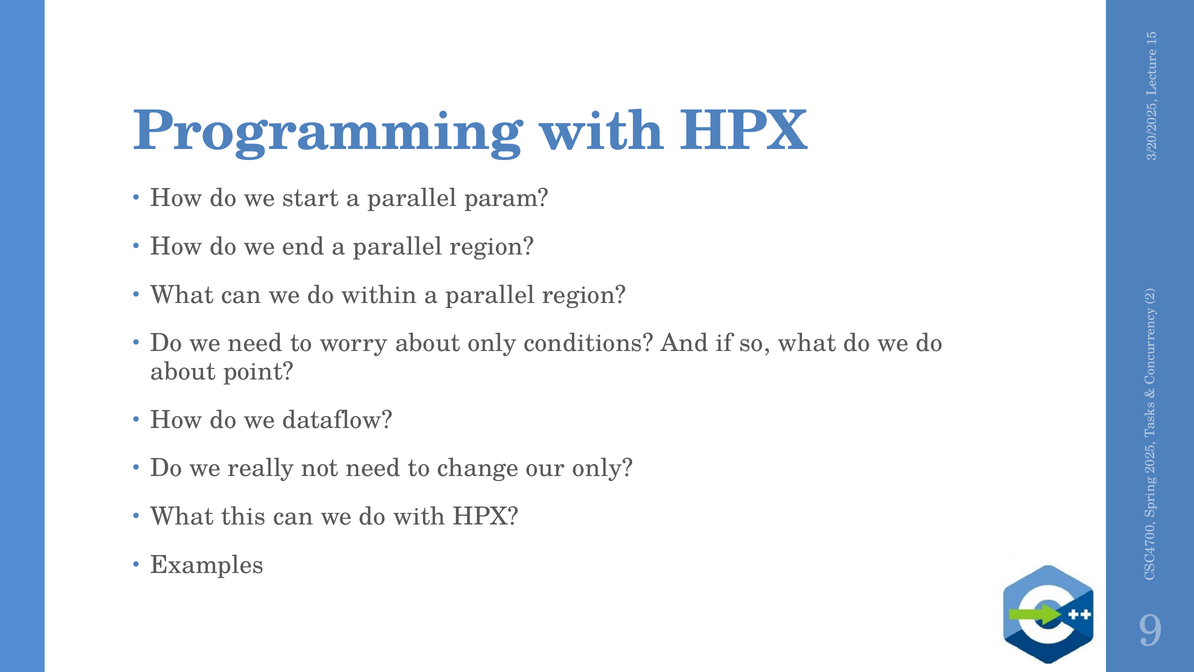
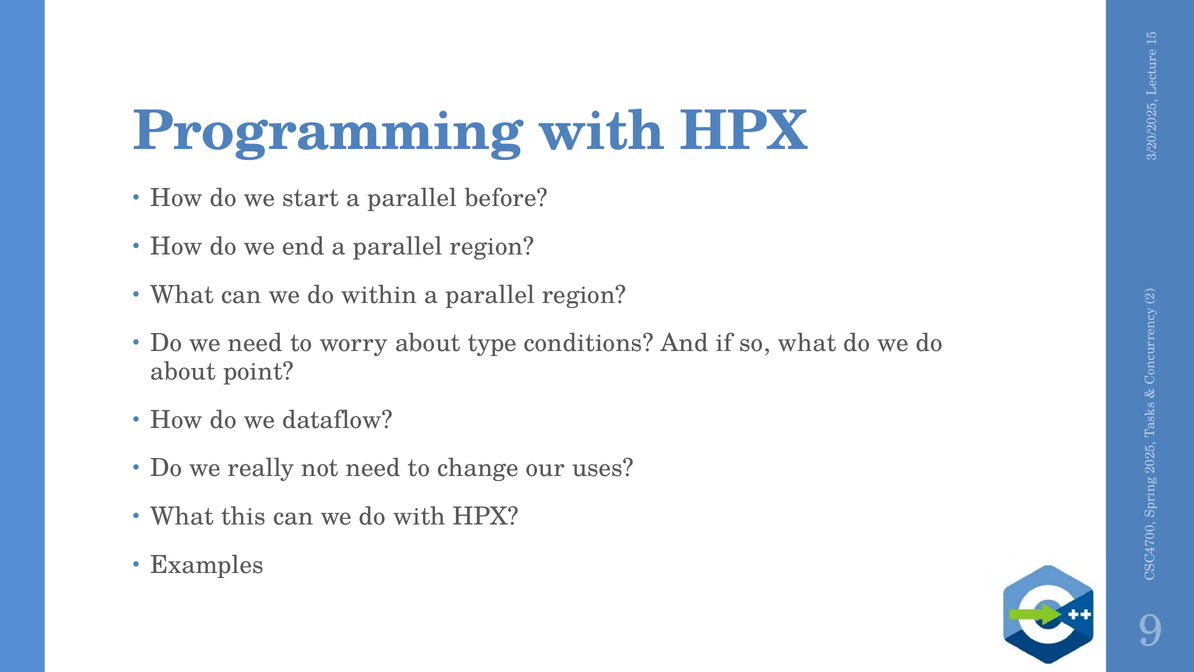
param: param -> before (506, 198)
about only: only -> type (492, 343)
our only: only -> uses (603, 468)
